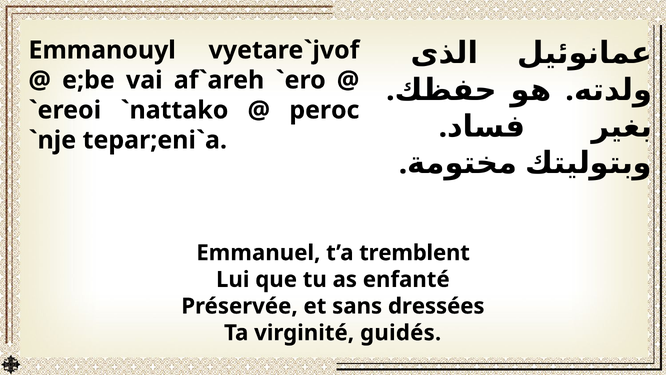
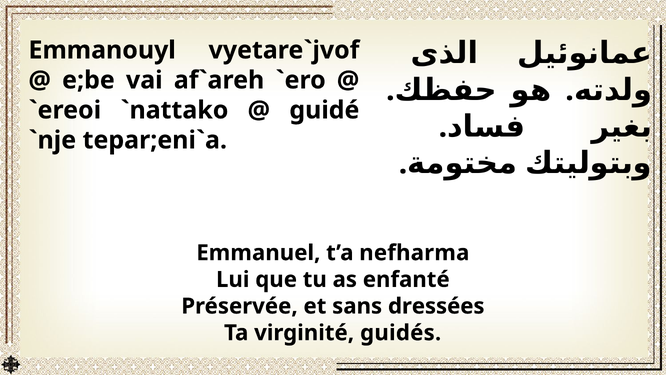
peroc: peroc -> guidé (324, 110)
tremblent: tremblent -> nefharma (414, 253)
